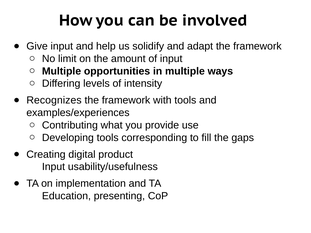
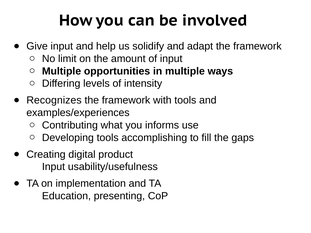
provide: provide -> informs (162, 125)
corresponding: corresponding -> accomplishing (154, 138)
